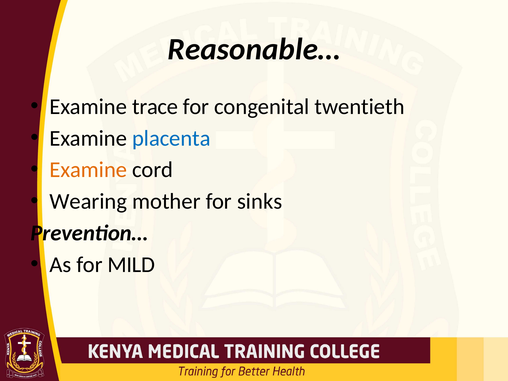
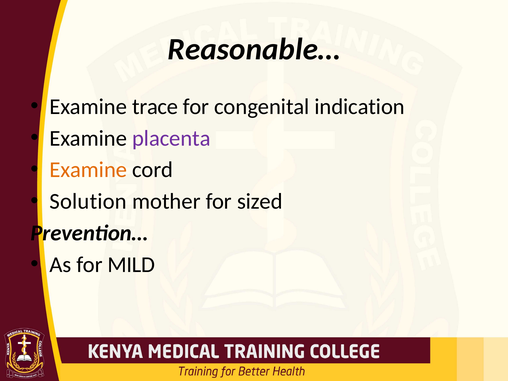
twentieth: twentieth -> indication (360, 107)
placenta colour: blue -> purple (171, 138)
Wearing: Wearing -> Solution (88, 201)
sinks: sinks -> sized (260, 201)
